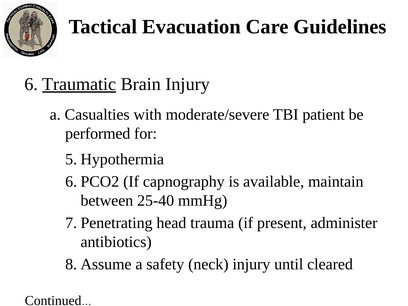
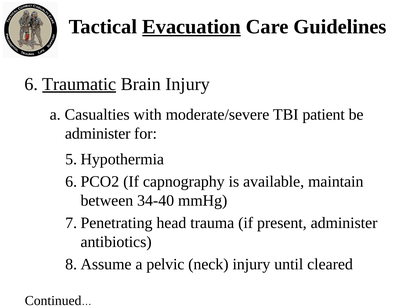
Evacuation underline: none -> present (191, 27)
performed: performed -> administer (98, 134)
25-40: 25-40 -> 34-40 (156, 201)
safety: safety -> pelvic (165, 264)
